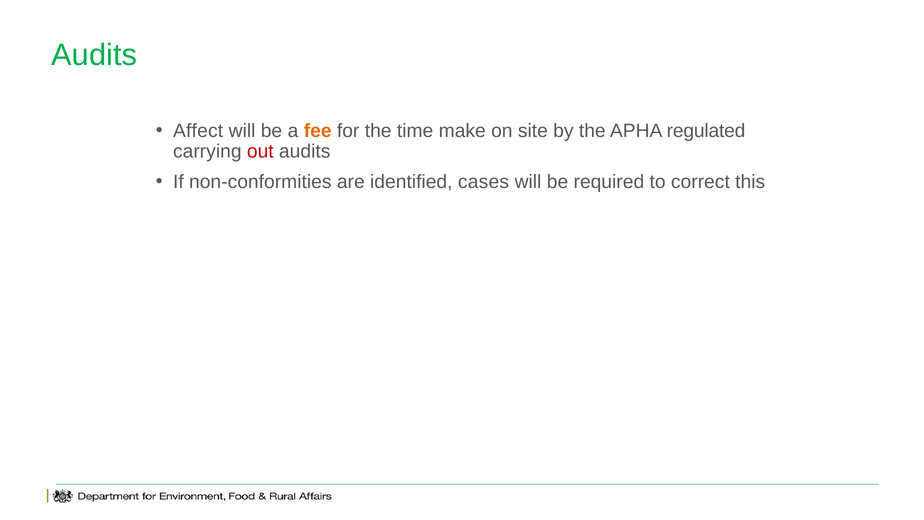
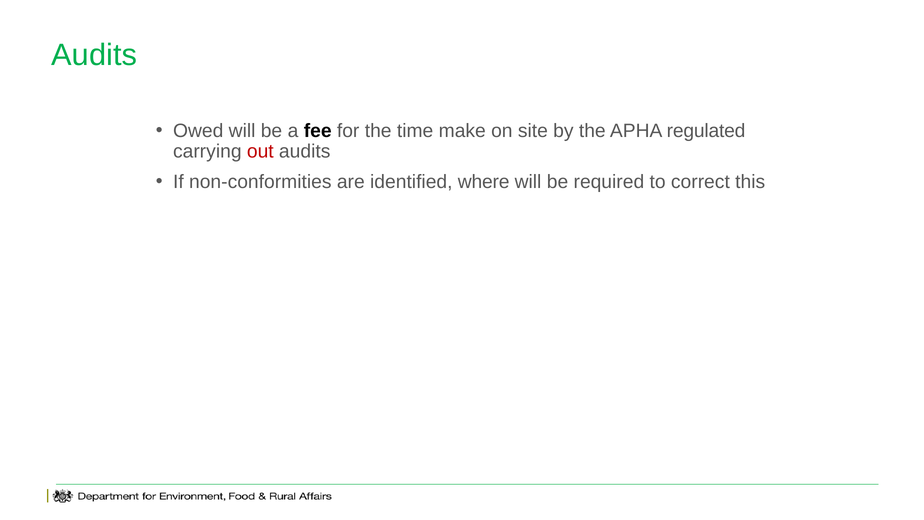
Affect: Affect -> Owed (198, 131)
fee colour: orange -> black (318, 131)
cases: cases -> where (484, 182)
